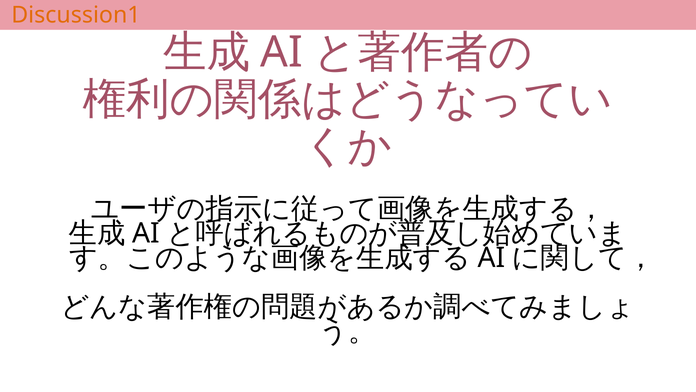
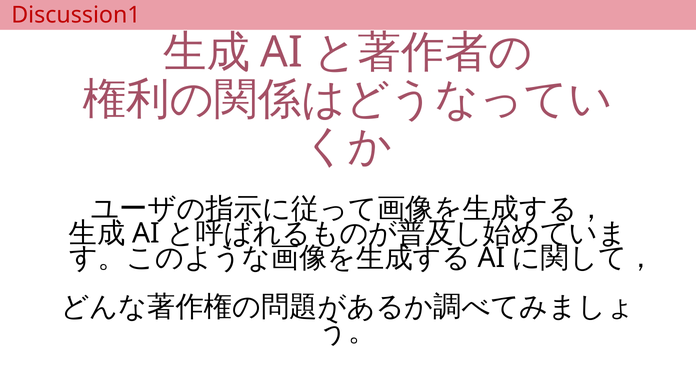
Discussion1 colour: orange -> red (76, 15)
